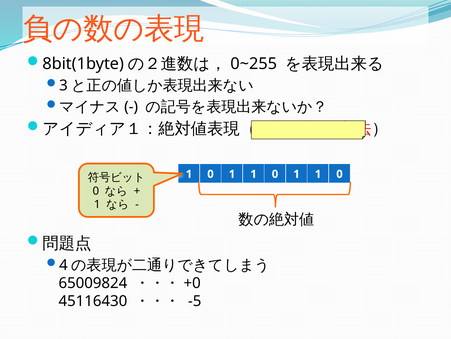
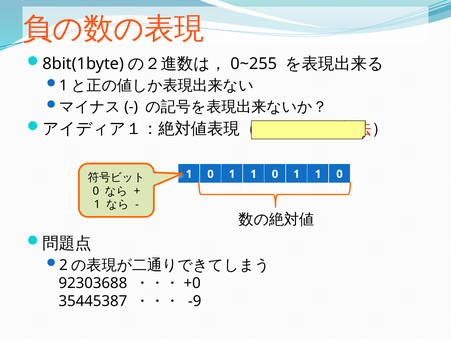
3: 3 -> 1 (63, 85)
4: 4 -> 2 (63, 265)
65009824: 65009824 -> 92303688 (93, 283)
45116430: 45116430 -> 35445387 (93, 301)
-5: -5 -> -9 (195, 301)
